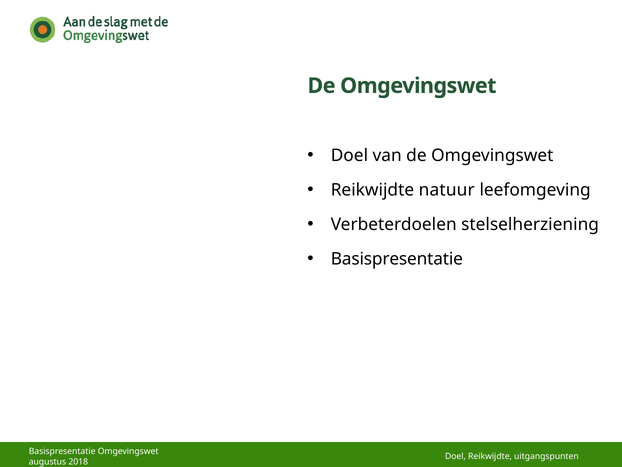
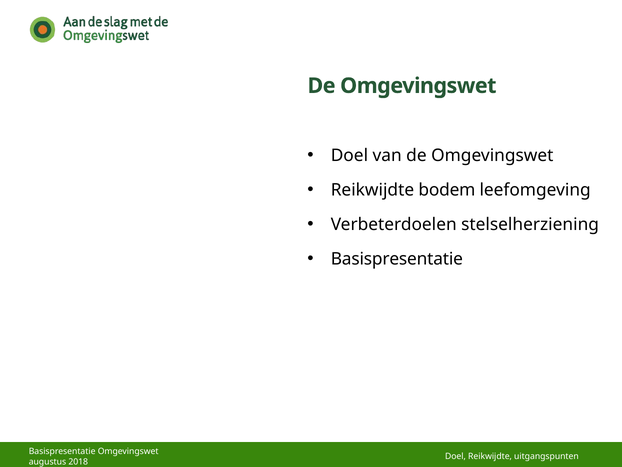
natuur: natuur -> bodem (447, 190)
